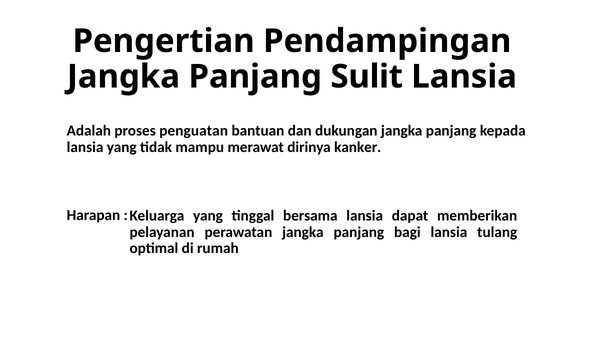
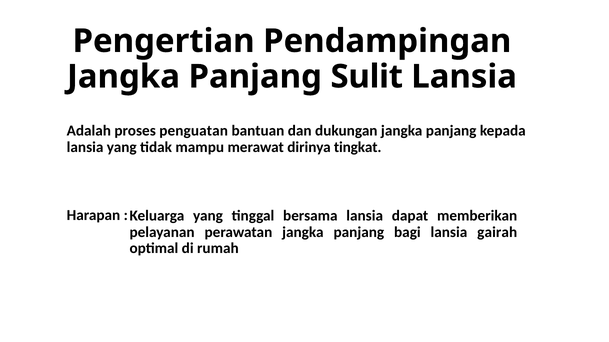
kanker: kanker -> tingkat (358, 147)
tulang: tulang -> gairah (497, 232)
